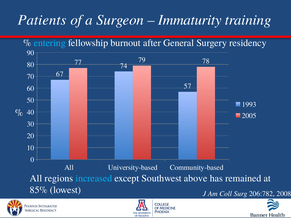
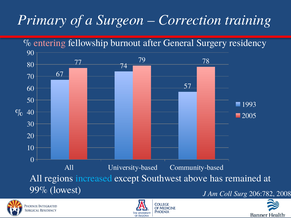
Patients: Patients -> Primary (42, 20)
Immaturity: Immaturity -> Correction (190, 20)
entering colour: light blue -> pink (50, 43)
85%: 85% -> 99% (39, 190)
